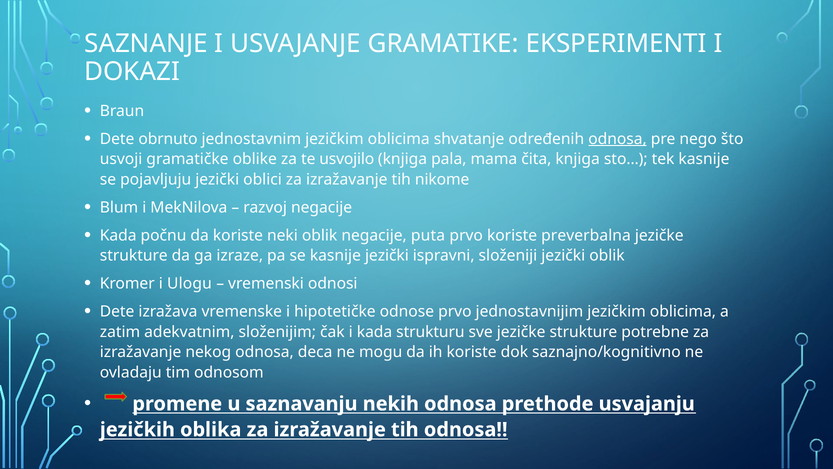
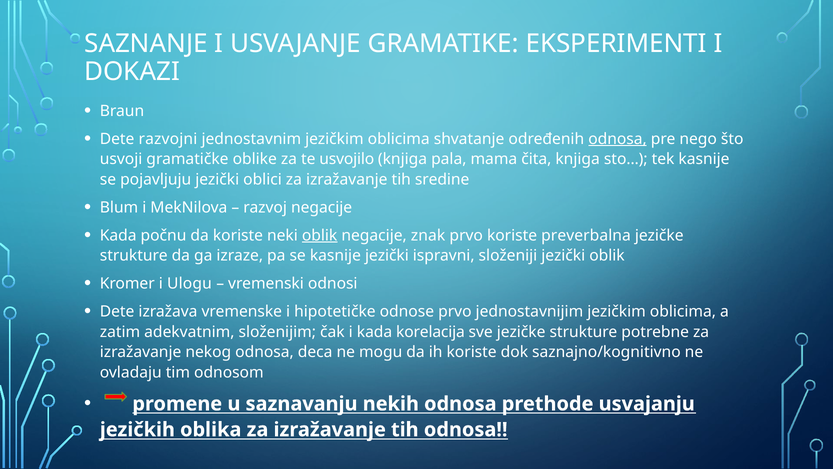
obrnuto: obrnuto -> razvojni (168, 139)
nikome: nikome -> sredine (442, 179)
oblik underline: none -> present (320, 235)
puta: puta -> znak (428, 235)
strukturu: strukturu -> korelacija (430, 332)
